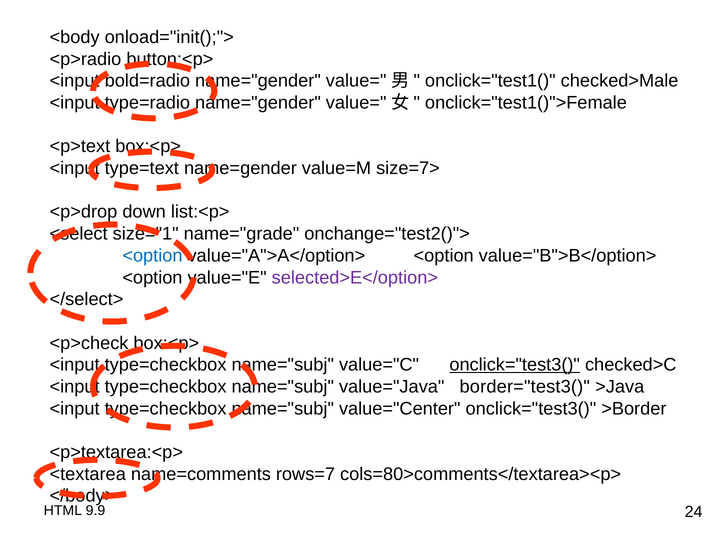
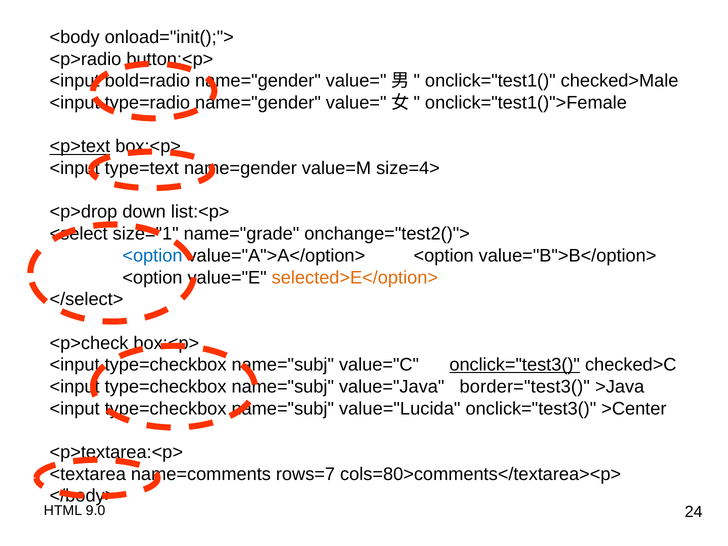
<p>text underline: none -> present (80, 146)
size=7>: size=7> -> size=4> (408, 168)
selected>E</option> colour: purple -> orange (355, 278)
value="Center: value="Center -> value="Lucida (400, 409)
>Border: >Border -> >Center (634, 409)
9.9: 9.9 -> 9.0 (96, 510)
